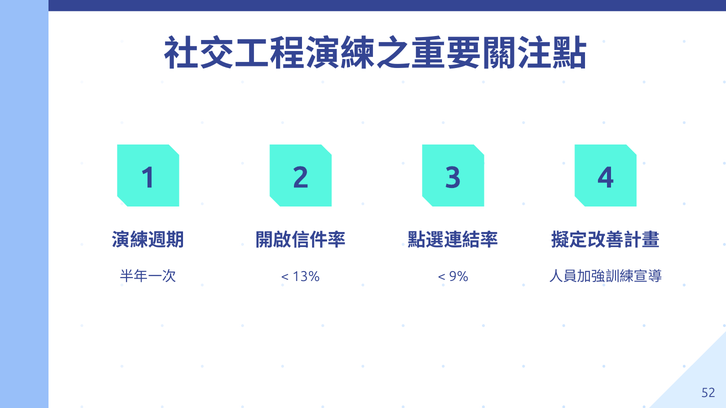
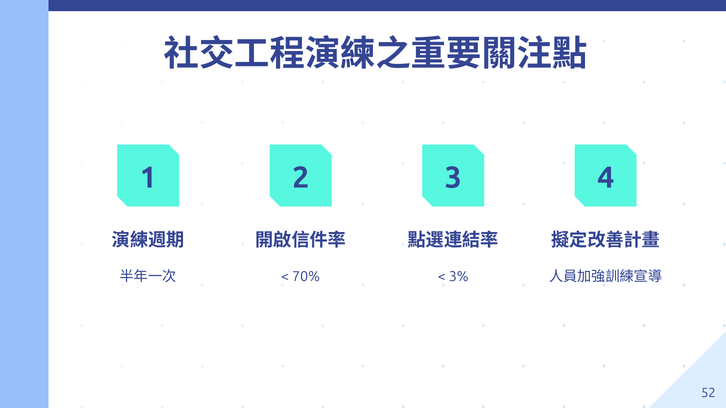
13%: 13% -> 70% (306, 277)
9%: 9% -> 3% (459, 277)
